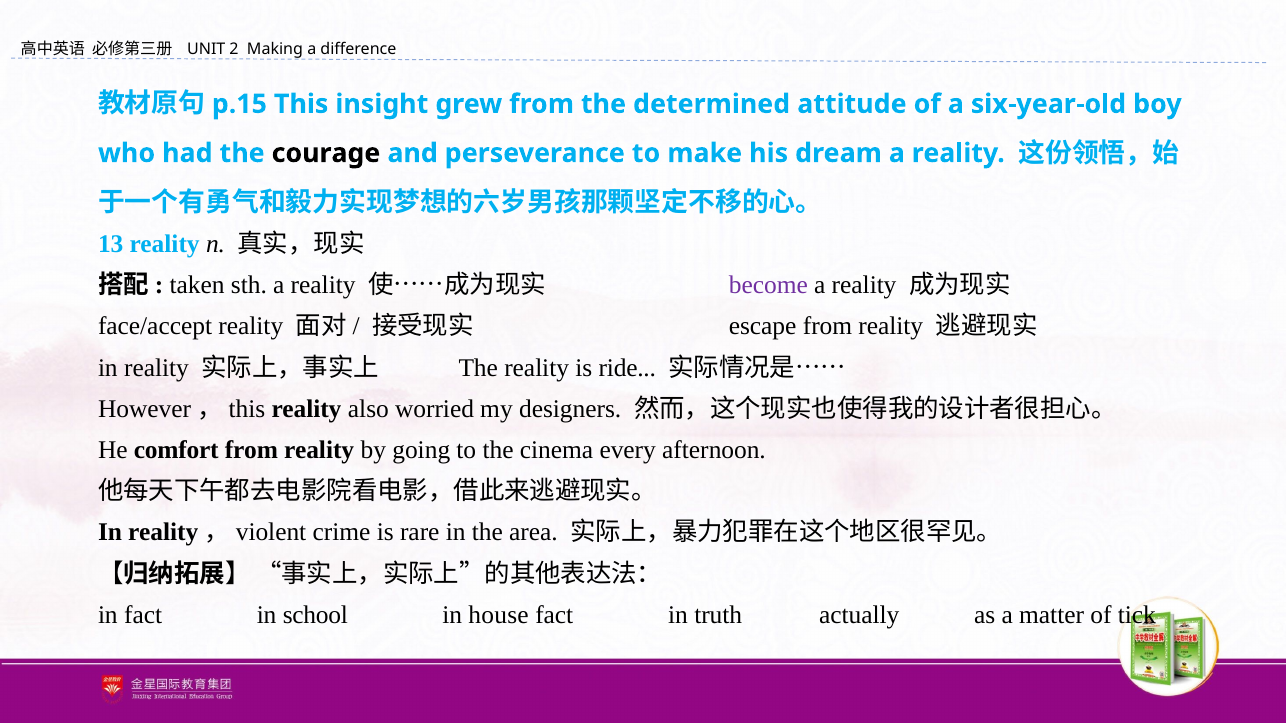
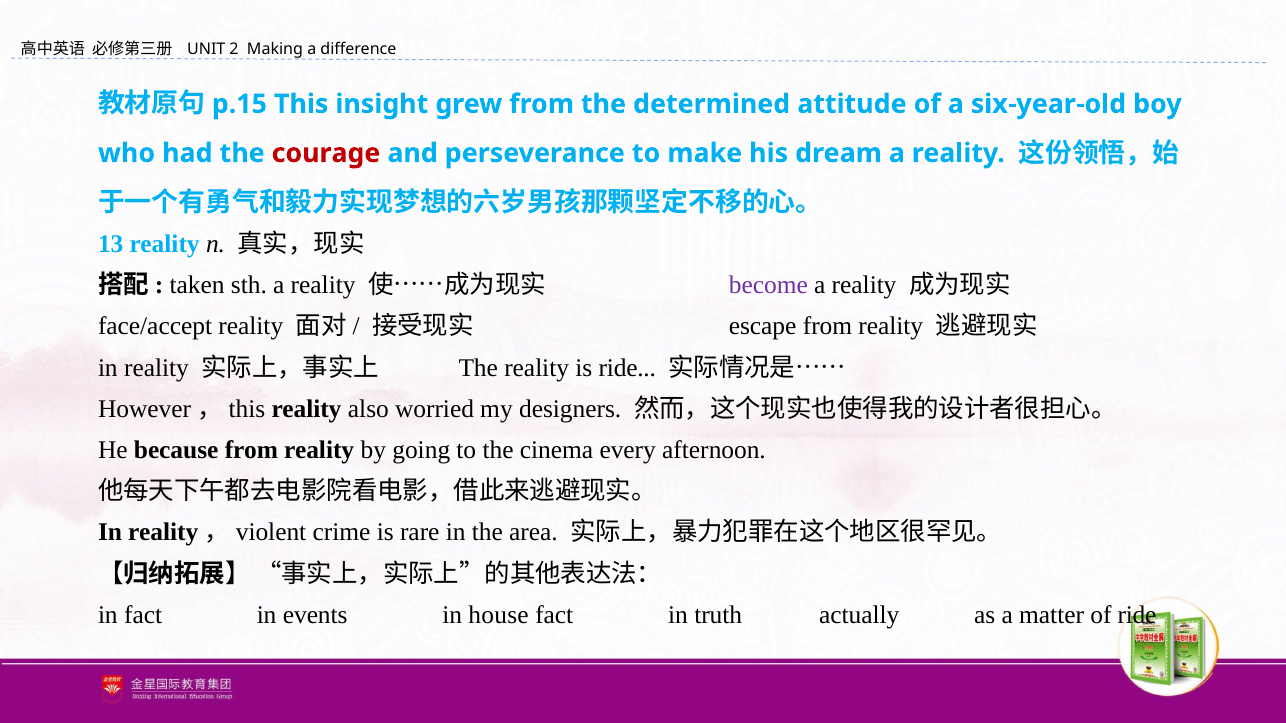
courage colour: black -> red (326, 153)
comfort: comfort -> because (176, 450)
school: school -> events (315, 615)
of tick: tick -> ride (1137, 615)
